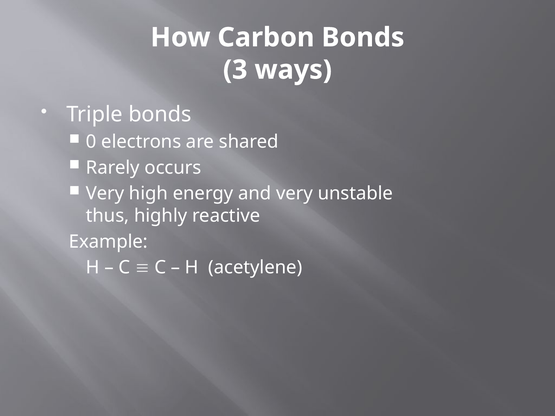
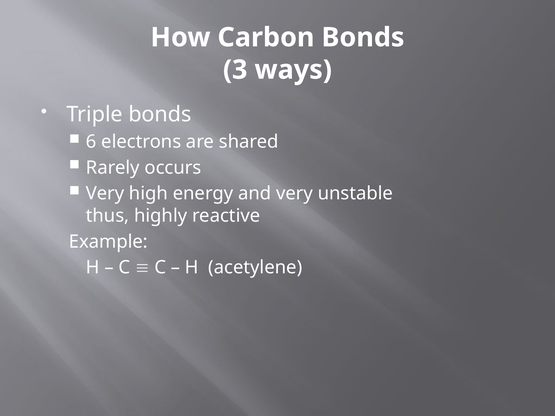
0: 0 -> 6 (91, 142)
